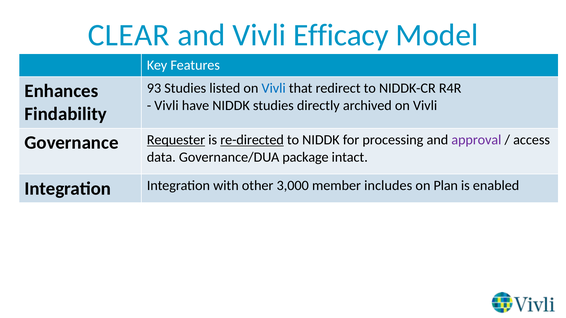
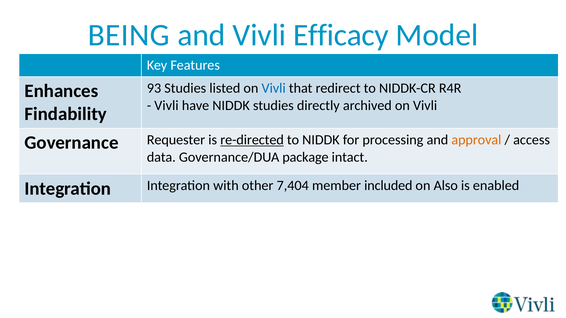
CLEAR: CLEAR -> BEING (129, 35)
Requester underline: present -> none (176, 140)
approval colour: purple -> orange (476, 140)
3,000: 3,000 -> 7,404 (293, 186)
includes: includes -> included (388, 186)
Plan: Plan -> Also (446, 186)
